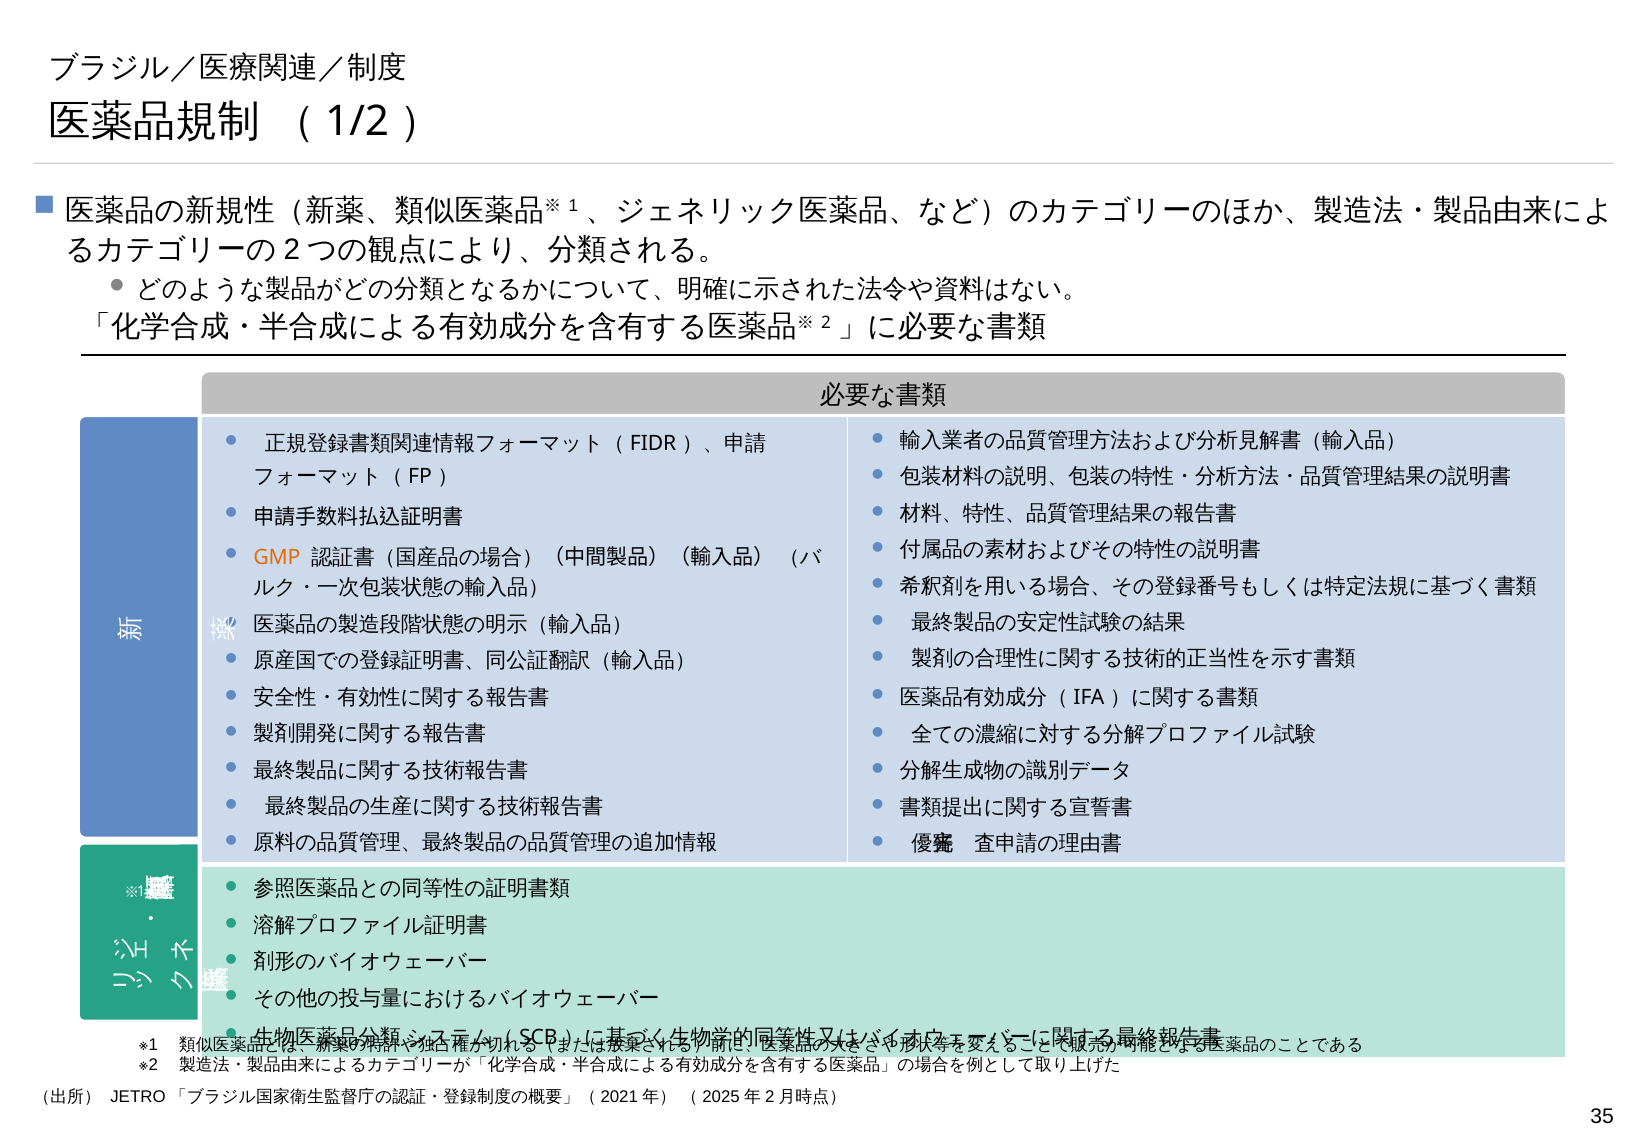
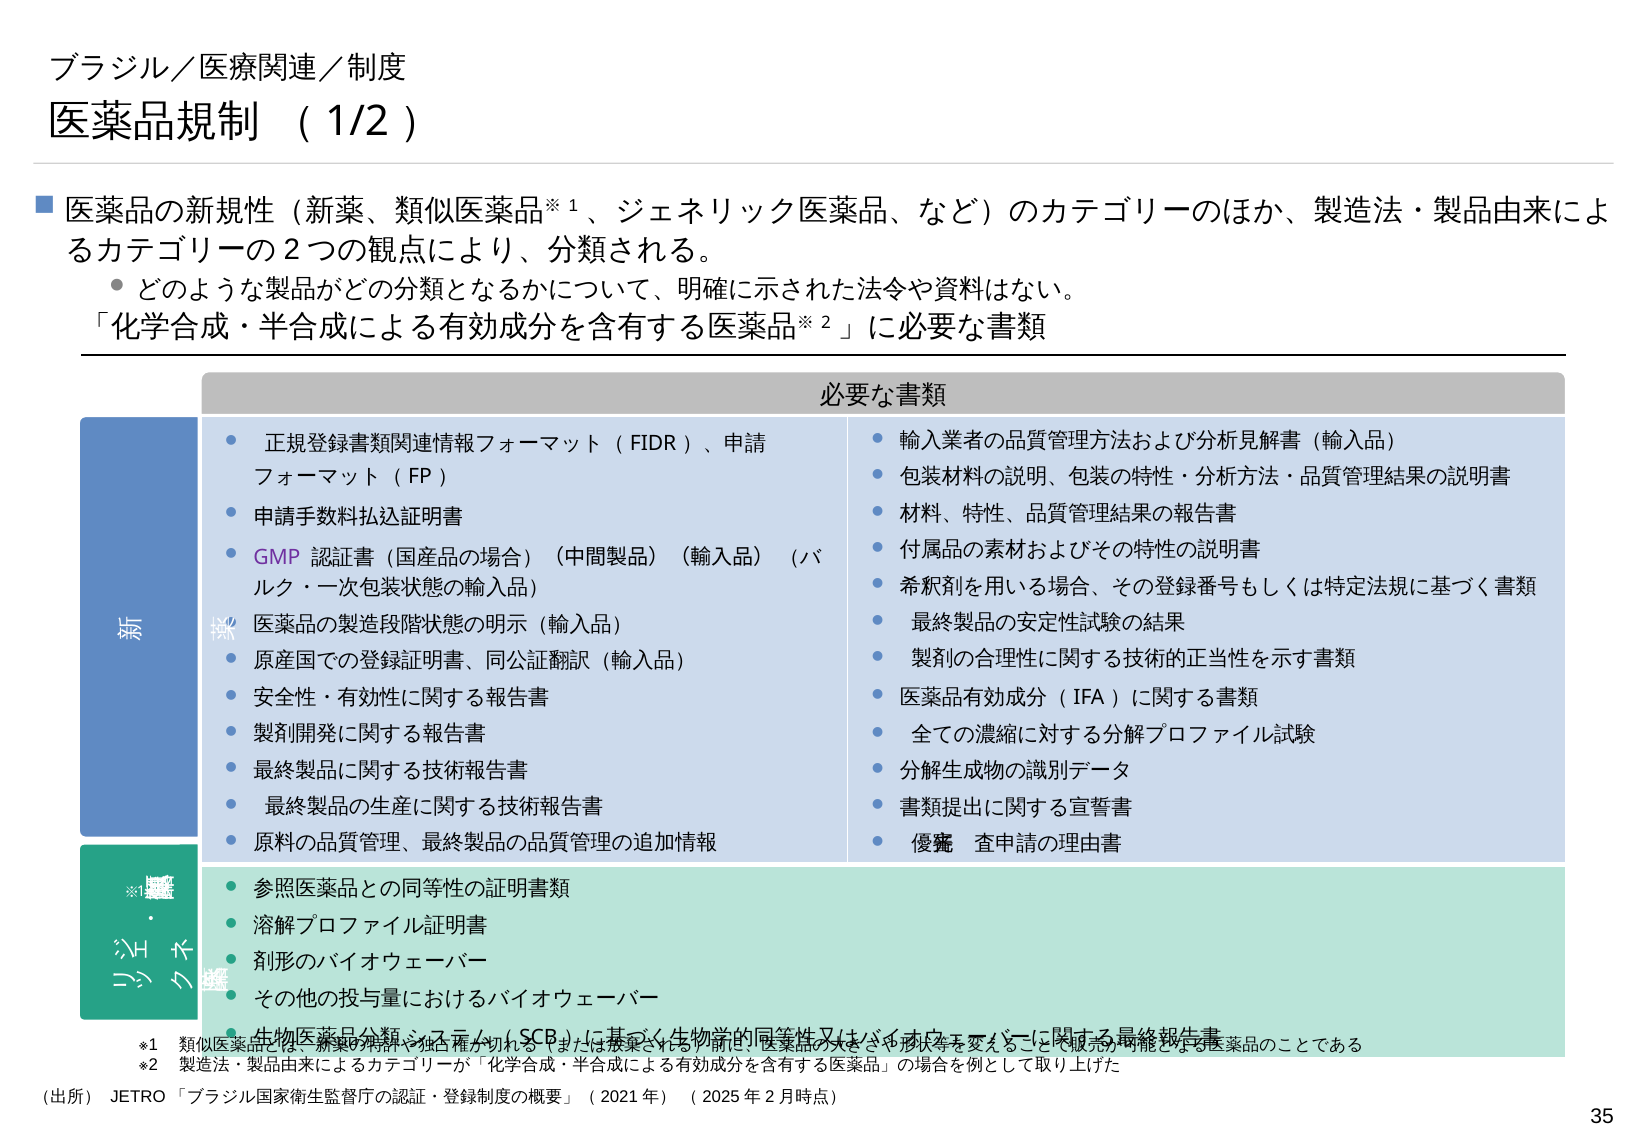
GMP colour: orange -> purple (277, 558)
